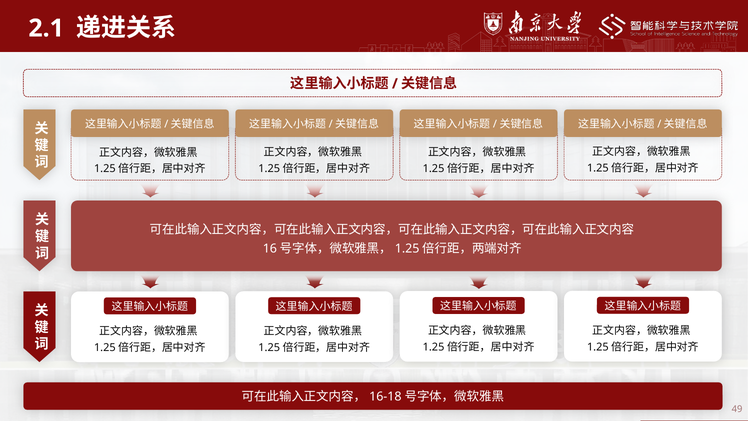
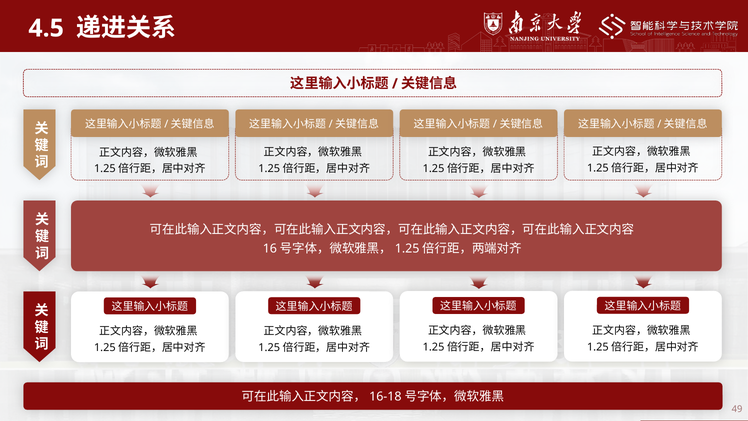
2.1: 2.1 -> 4.5 (46, 28)
